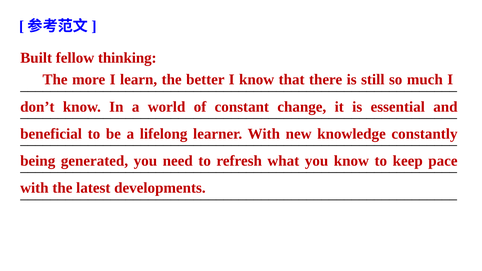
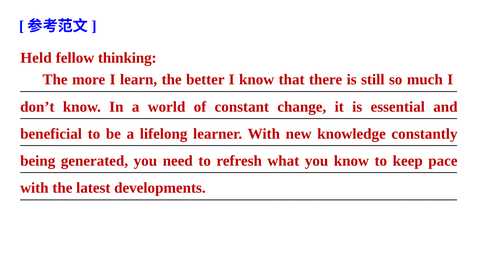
Built: Built -> Held (36, 58)
